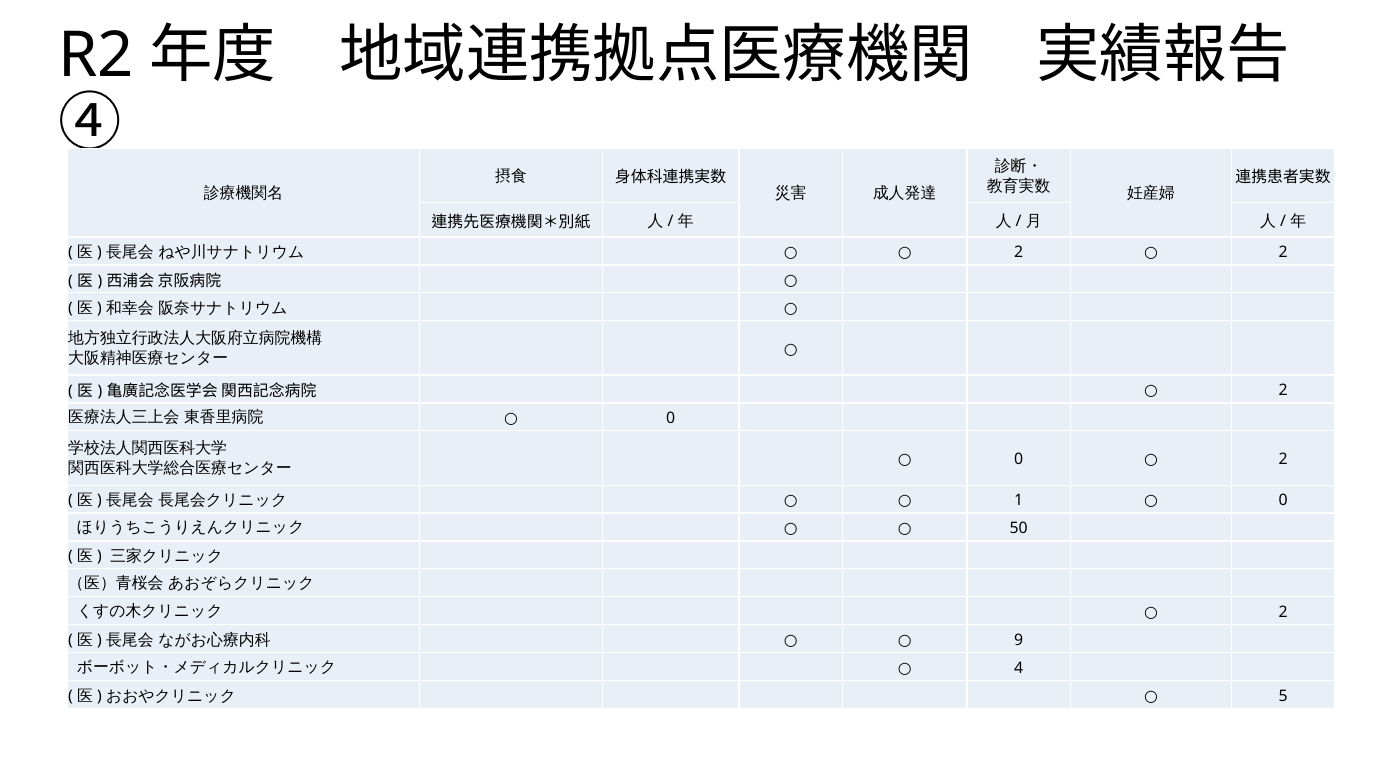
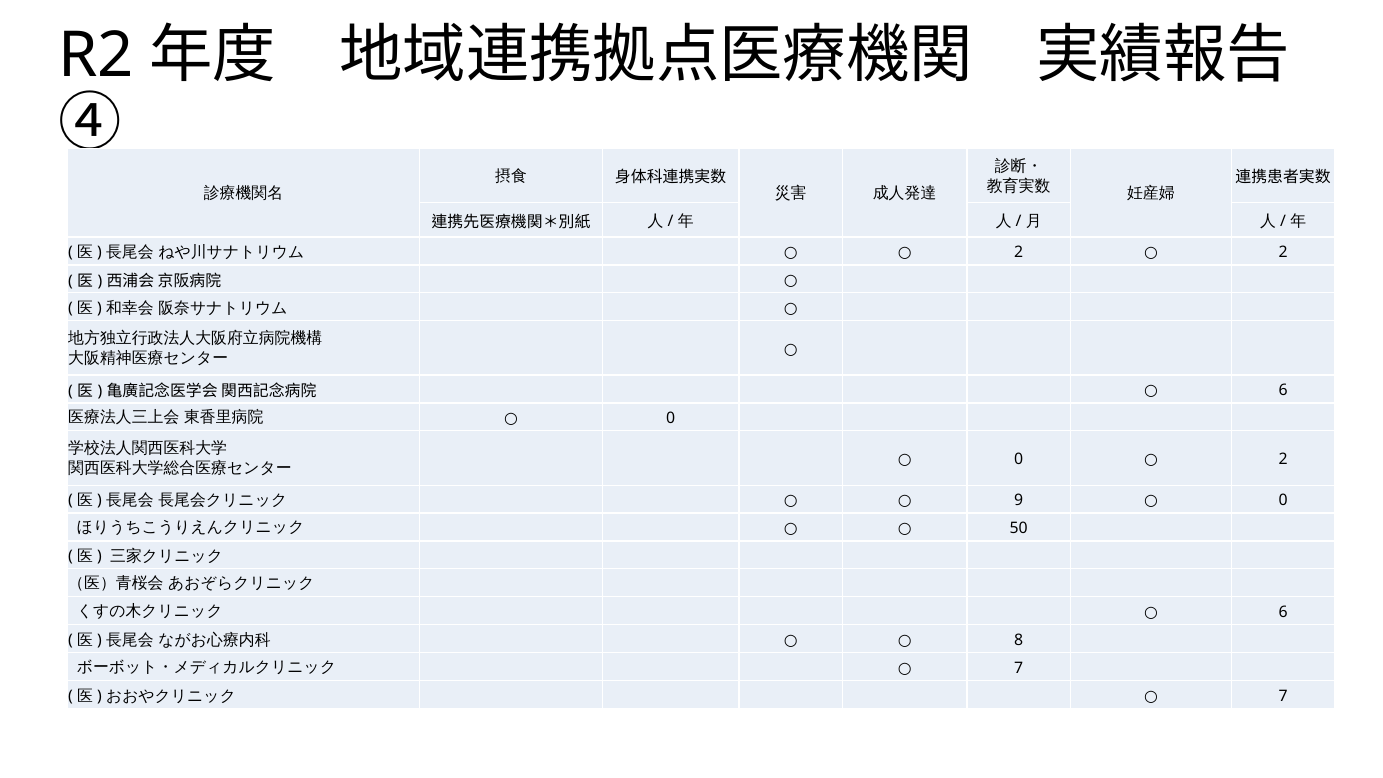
2: 2 -> 6 (1283, 390)
1: 1 -> 9 (1019, 501)
2: 2 -> 6 (1283, 612)
9: 9 -> 8 (1019, 640)
4: 4 -> 7 (1019, 668)
5: 5 -> 7 (1283, 696)
